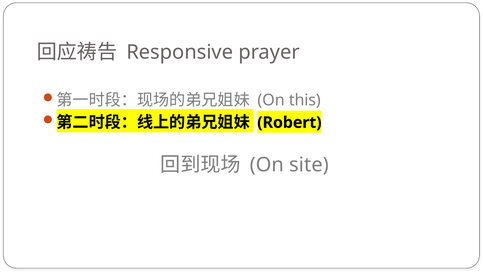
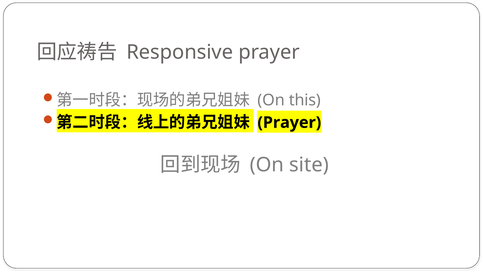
Robert: Robert -> Prayer (289, 122)
